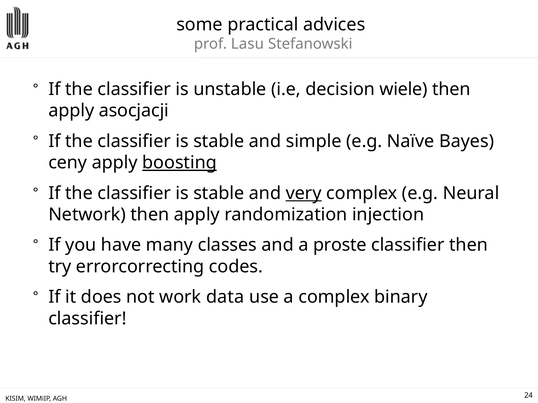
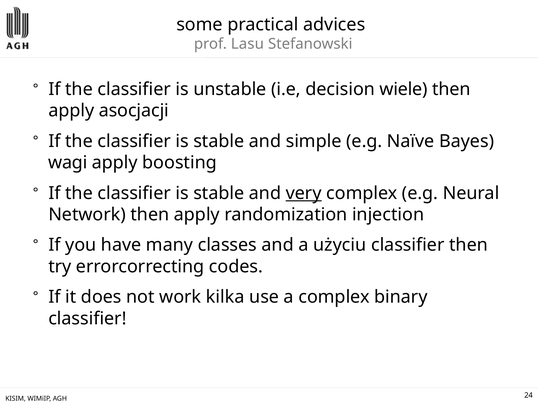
ceny: ceny -> wagi (68, 163)
boosting underline: present -> none (180, 163)
proste: proste -> użyciu (340, 245)
data: data -> kilka (225, 297)
